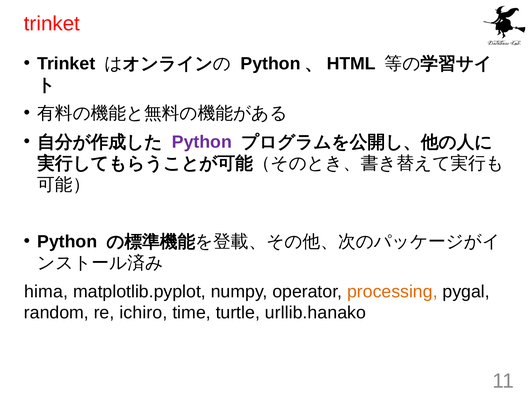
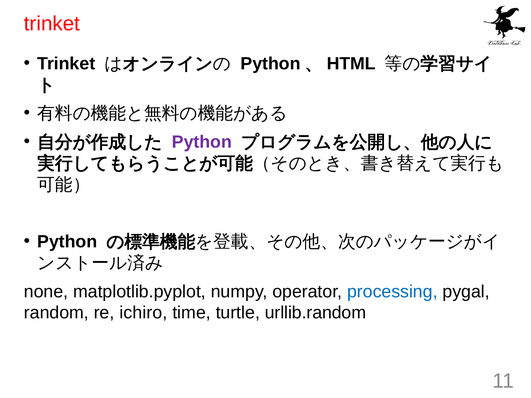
hima: hima -> none (46, 292)
processing colour: orange -> blue (392, 292)
urllib.hanako: urllib.hanako -> urllib.random (316, 313)
